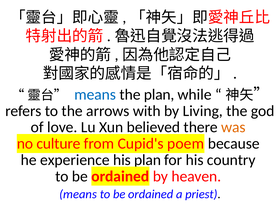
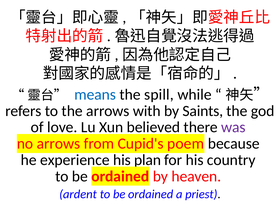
the plan: plan -> spill (159, 95)
Living: Living -> Saints (203, 111)
was colour: orange -> purple (233, 127)
no culture: culture -> arrows (58, 144)
means: means -> ardent (78, 194)
